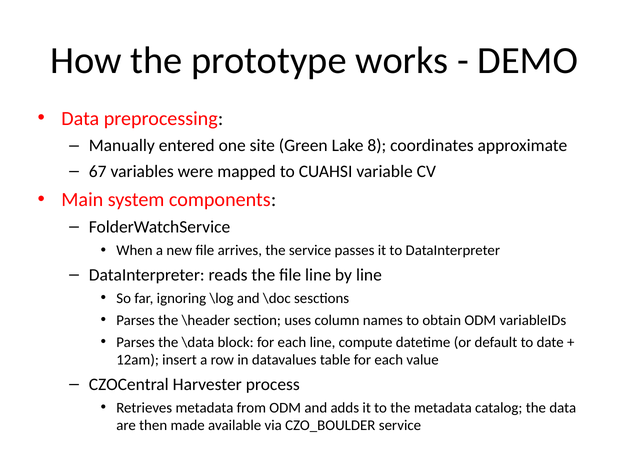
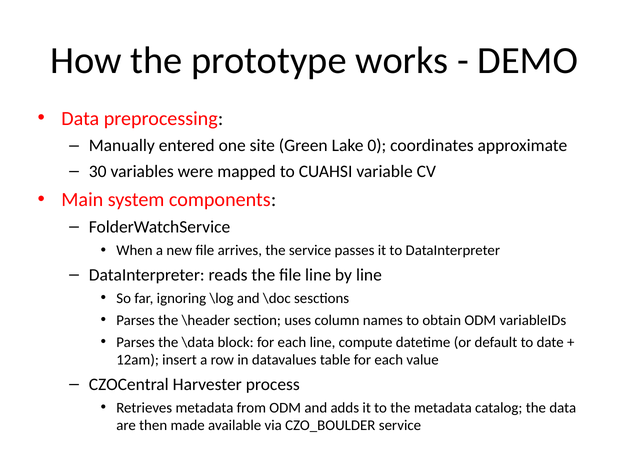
8: 8 -> 0 (377, 146)
67: 67 -> 30 (98, 172)
